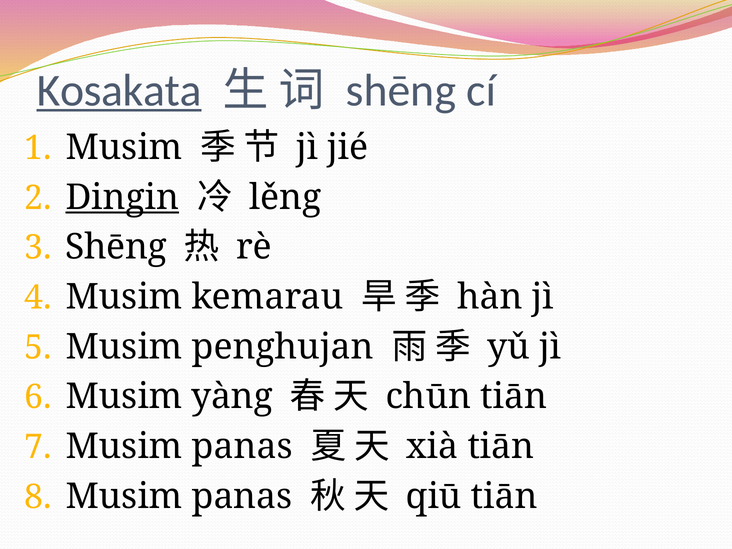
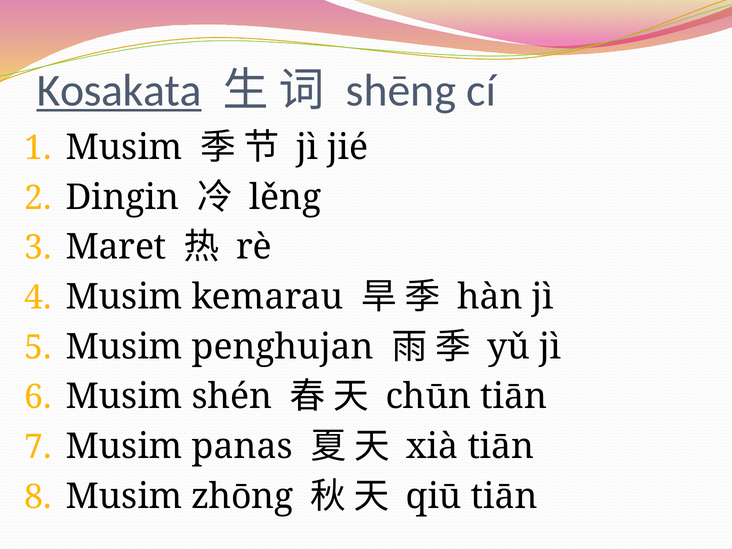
Dingin underline: present -> none (122, 197)
Shēng: Shēng -> Maret (116, 247)
yàng: yàng -> shén (232, 397)
panas: panas -> zhōng (242, 496)
